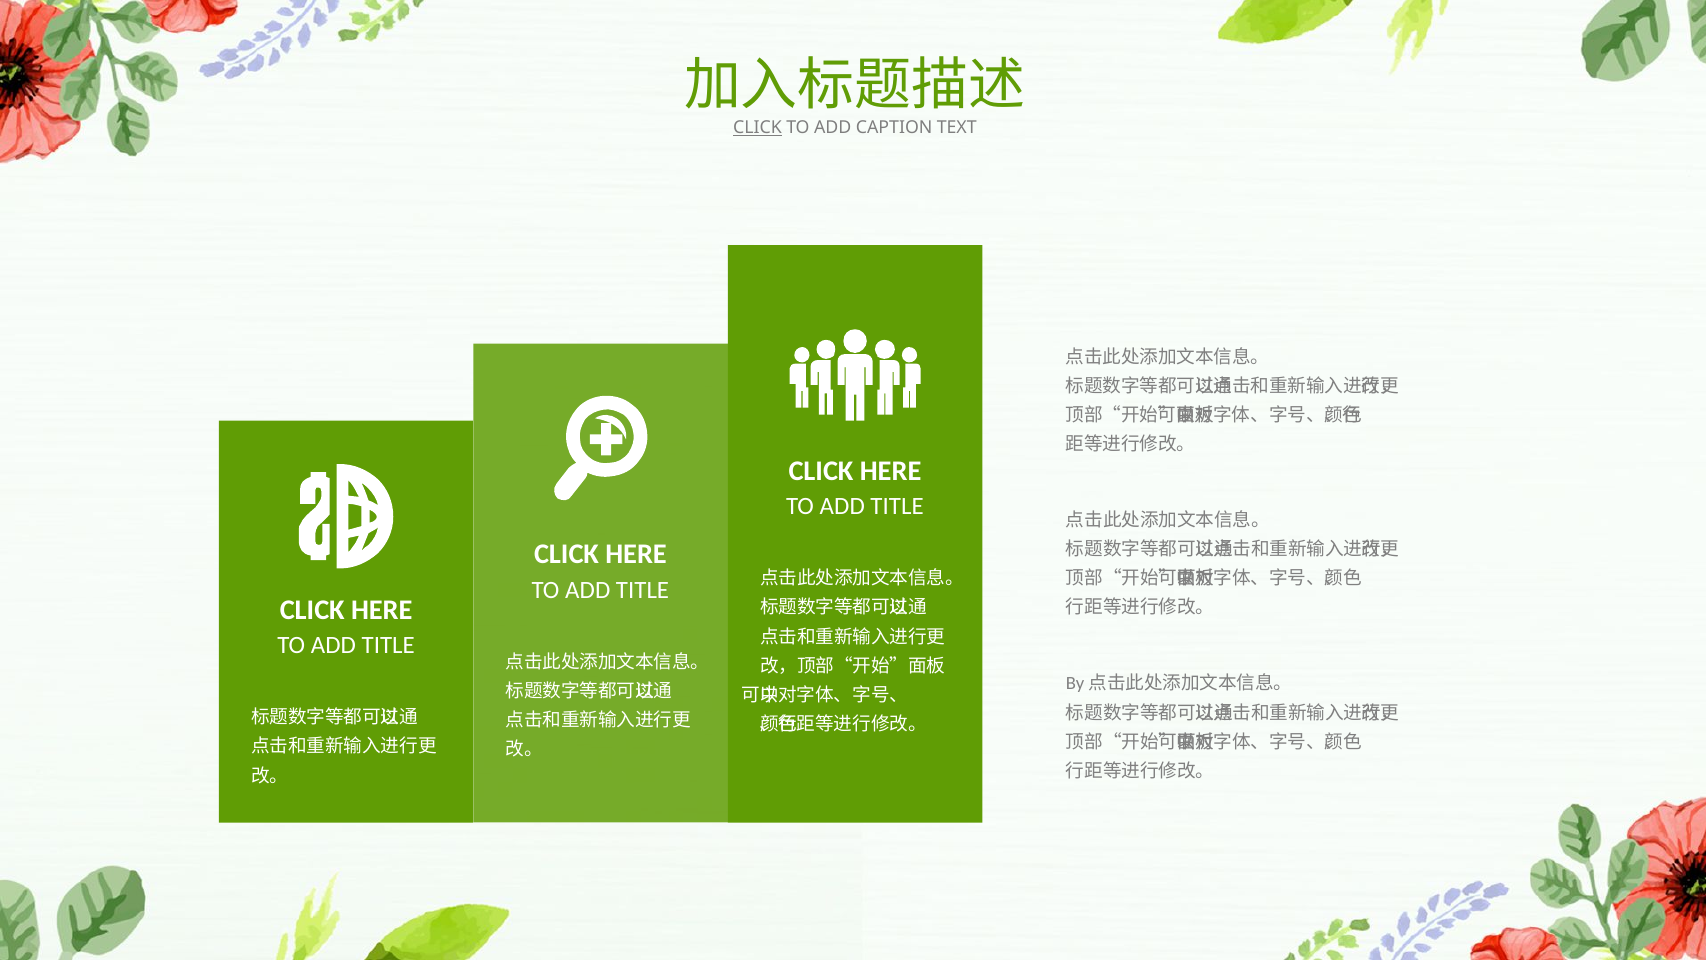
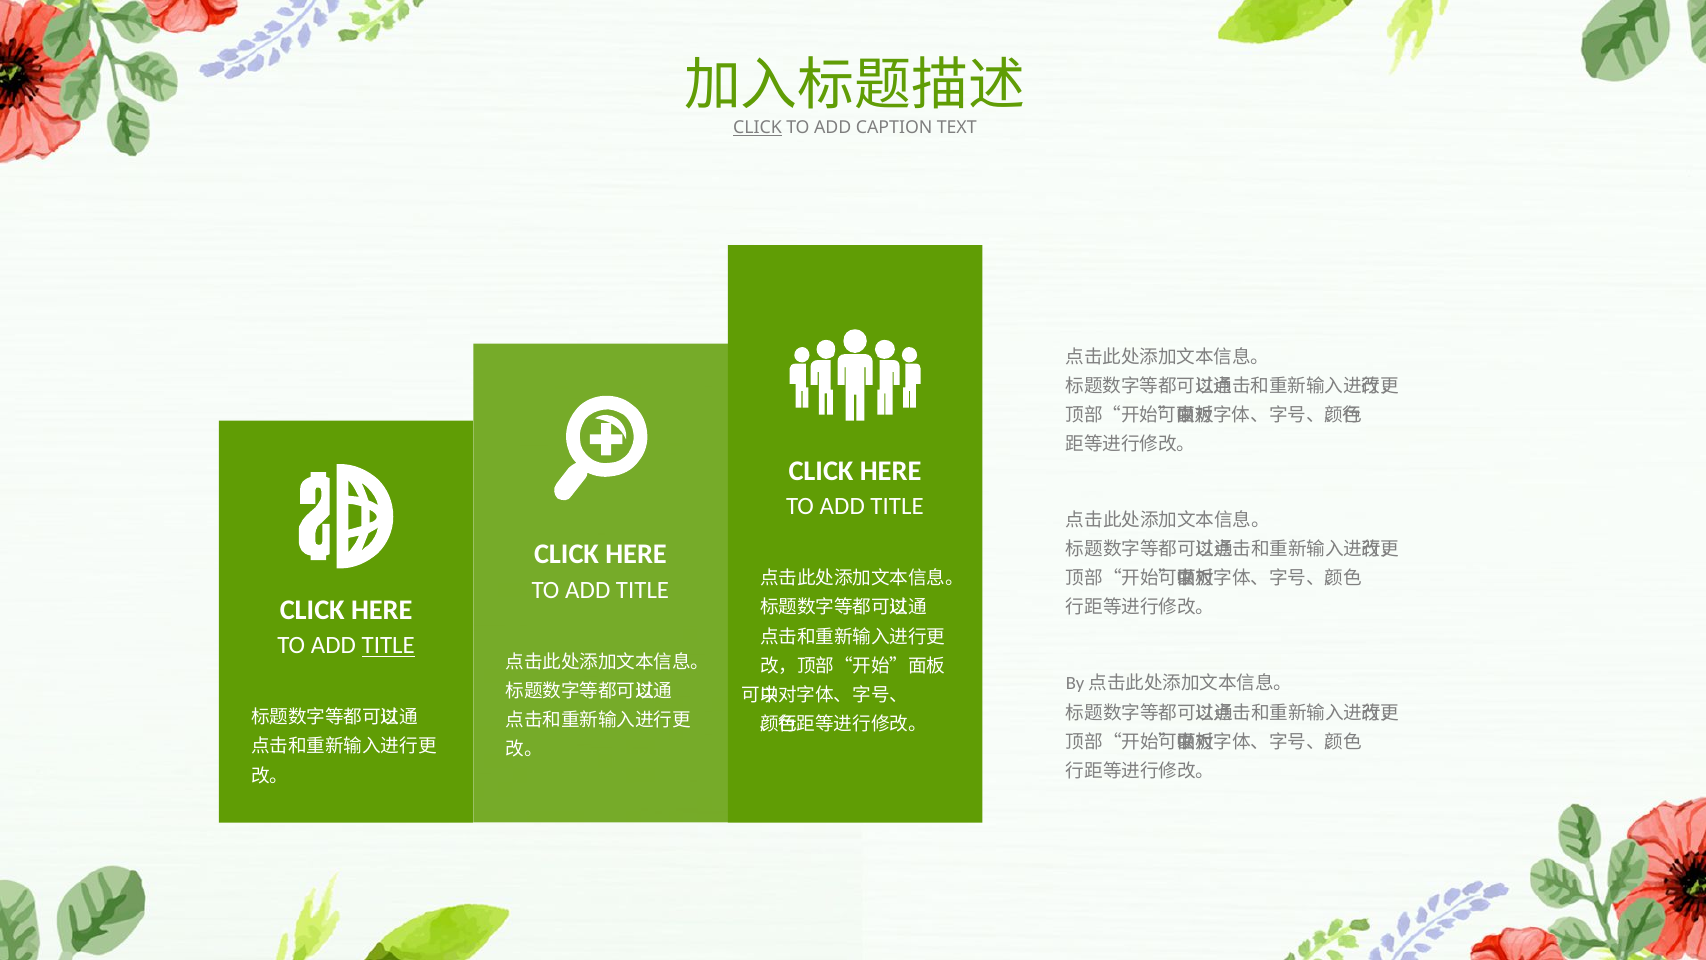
TITLE underline: none -> present (388, 646)
